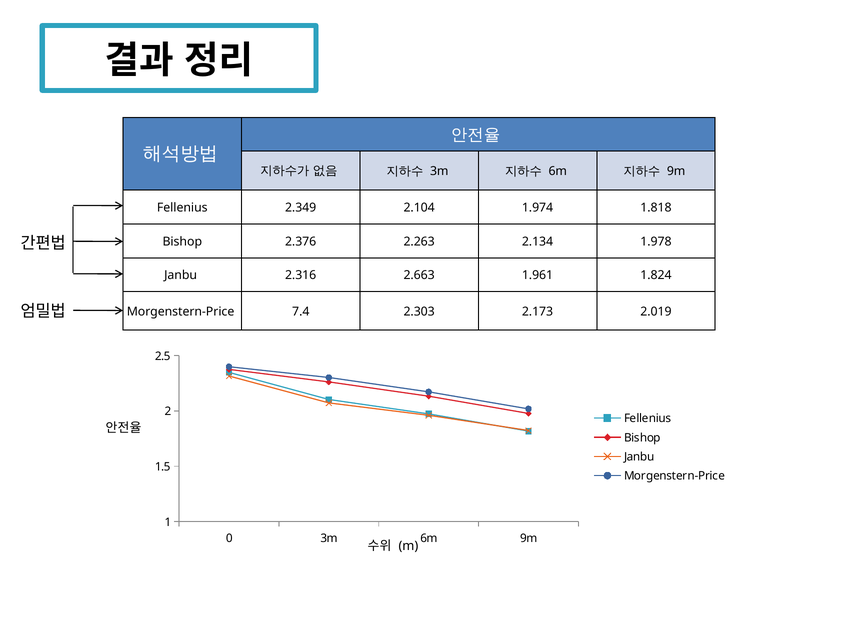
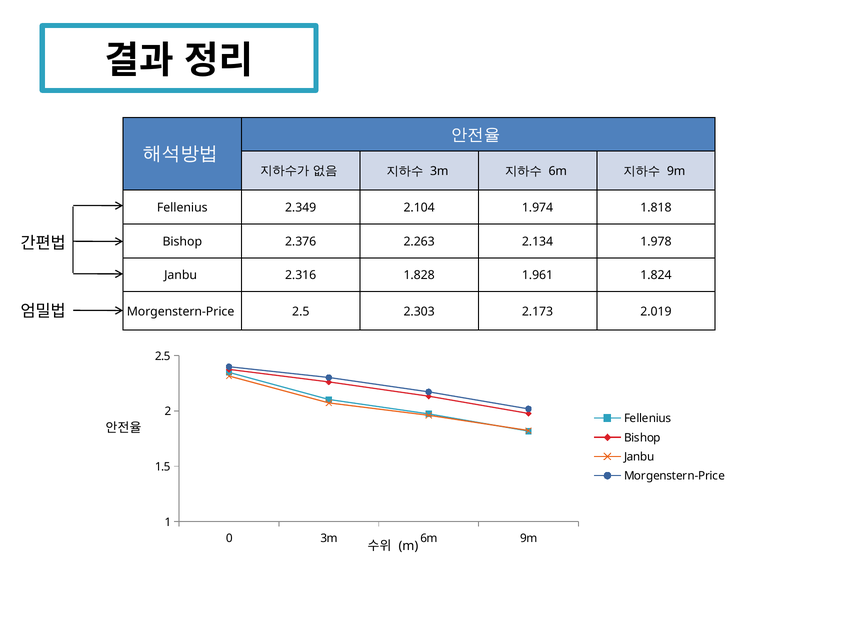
2.663: 2.663 -> 1.828 (419, 275)
Morgenstern-Price 7.4: 7.4 -> 2.5 (301, 311)
